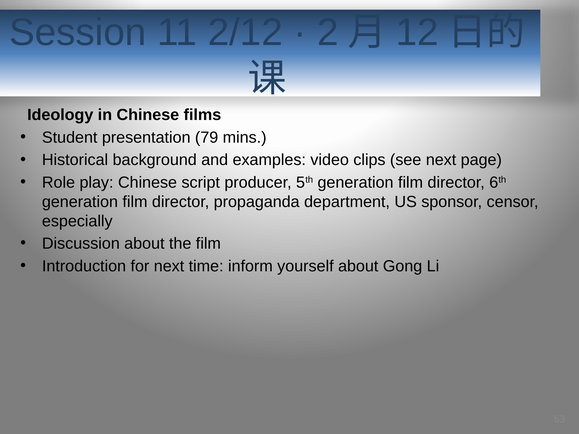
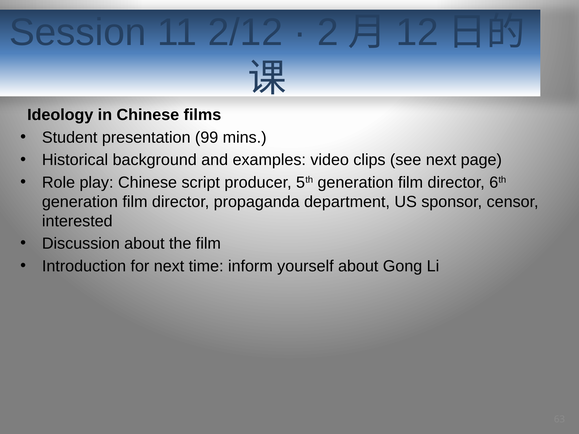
79: 79 -> 99 (207, 138)
especially: especially -> interested (77, 221)
